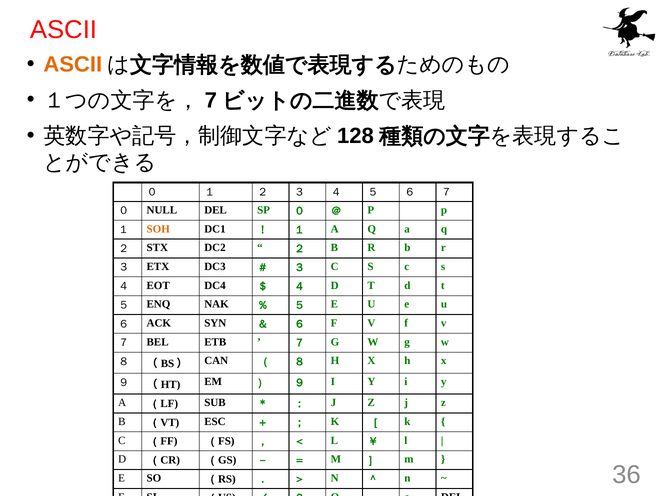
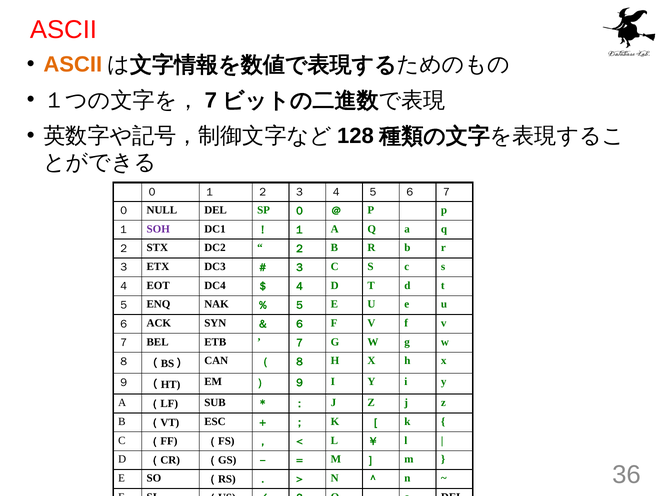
SOH colour: orange -> purple (158, 229)
